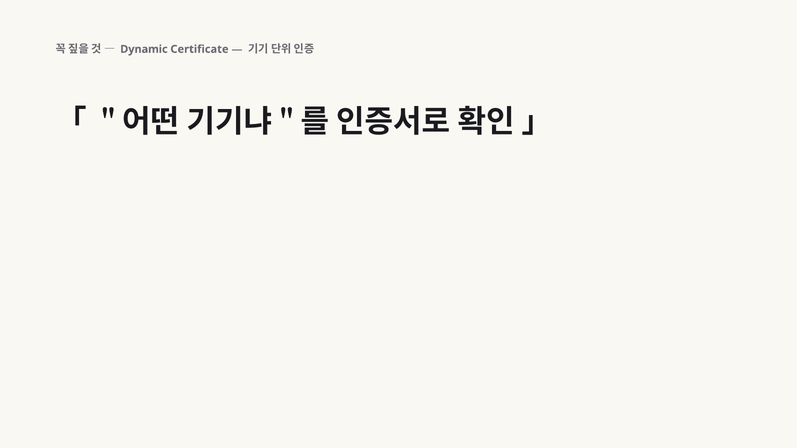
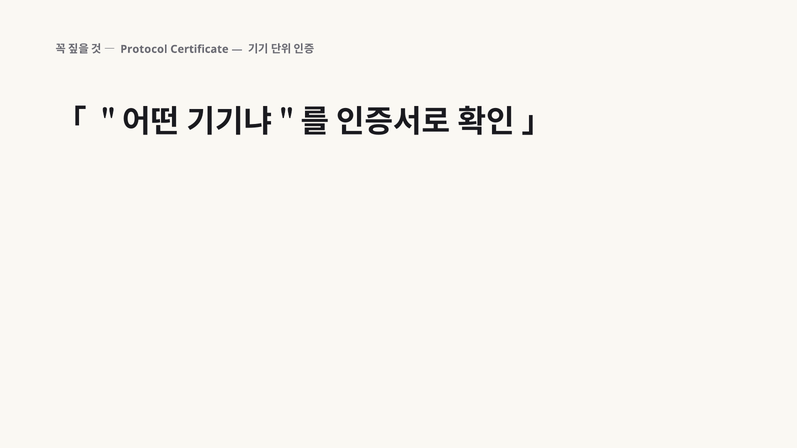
Dynamic: Dynamic -> Protocol (144, 49)
